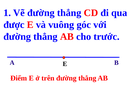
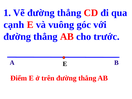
được: được -> cạnh (14, 25)
